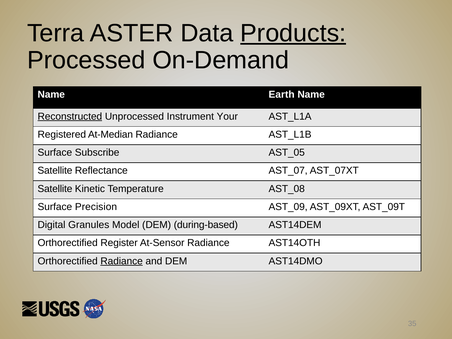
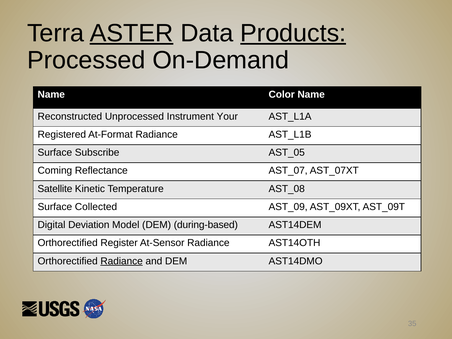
ASTER underline: none -> present (132, 33)
Earth: Earth -> Color (282, 95)
Reconstructed underline: present -> none (70, 116)
At-Median: At-Median -> At-Format (110, 135)
Satellite: Satellite -> Coming (55, 171)
Precision: Precision -> Collected (96, 207)
Granules: Granules -> Deviation (89, 225)
